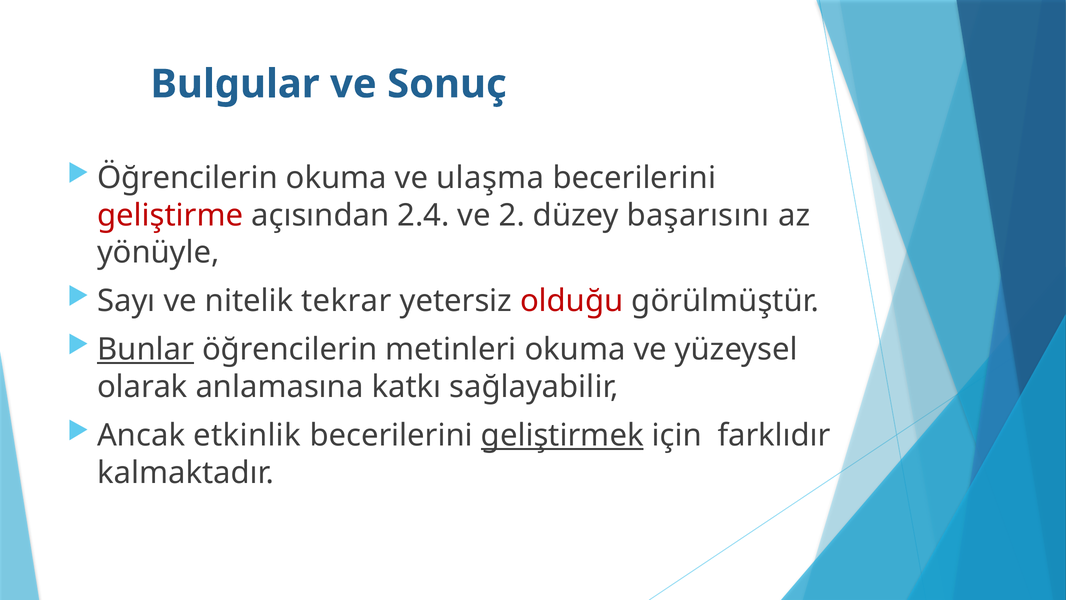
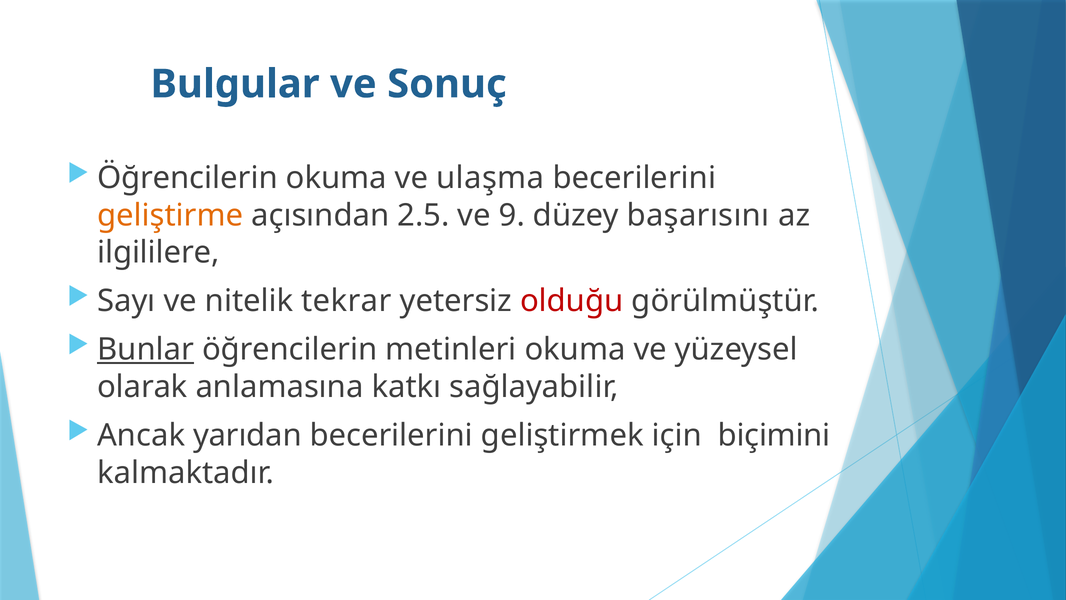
geliştirme colour: red -> orange (170, 215)
2.4: 2.4 -> 2.5 (423, 215)
2: 2 -> 9 (512, 215)
yönüyle: yönüyle -> ilgililere (158, 253)
etkinlik: etkinlik -> yarıdan (247, 435)
geliştirmek underline: present -> none (562, 435)
farklıdır: farklıdır -> biçimini (774, 435)
